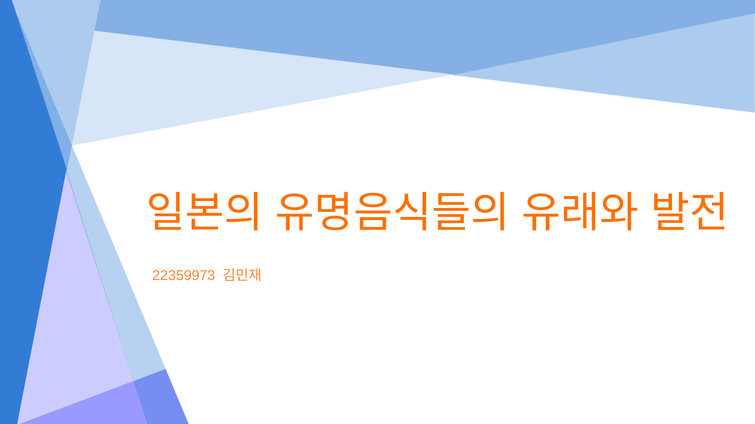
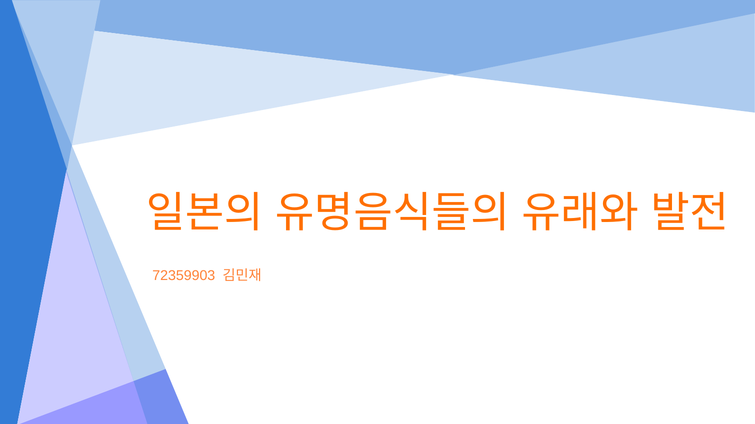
22359973: 22359973 -> 72359903 (184, 276)
